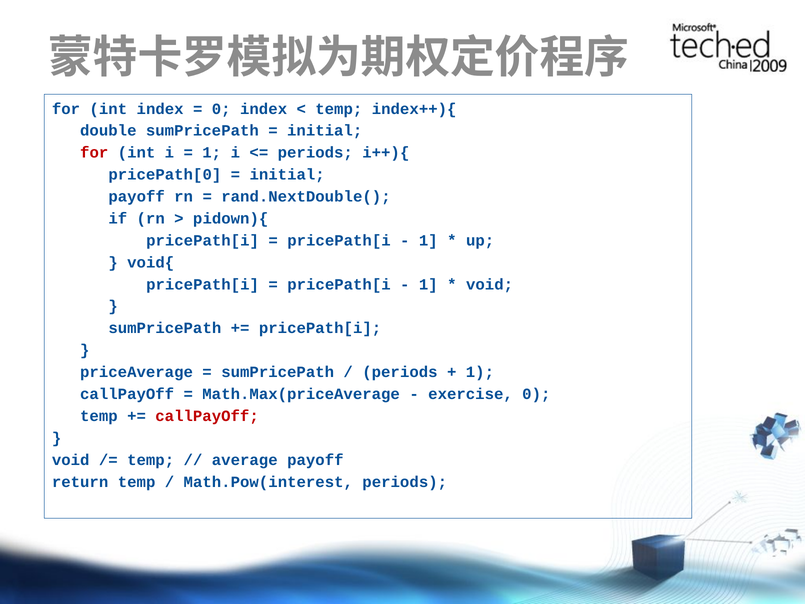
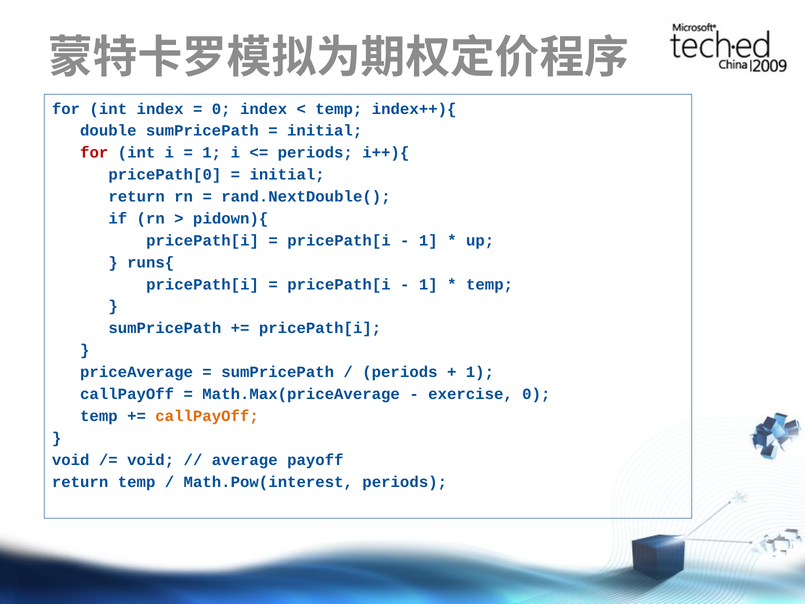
payoff: payoff -> return (137, 197)
void{: void{ -> runs{ (151, 262)
void: void -> temp (490, 284)
callPayOff colour: red -> orange (207, 416)
temp: temp -> void (151, 460)
